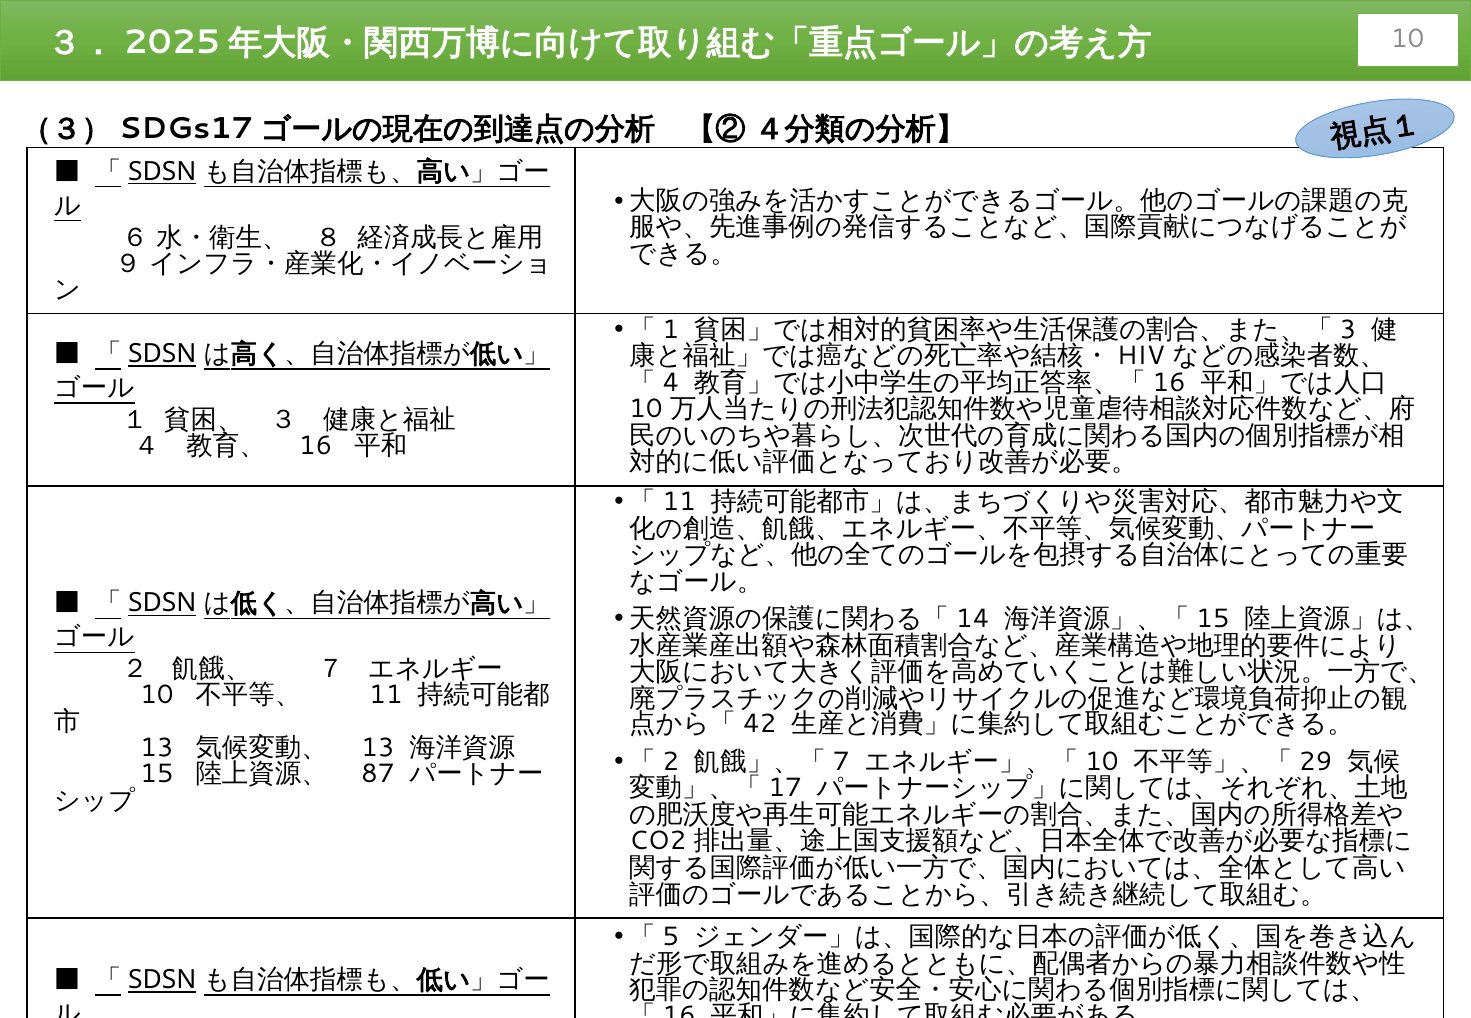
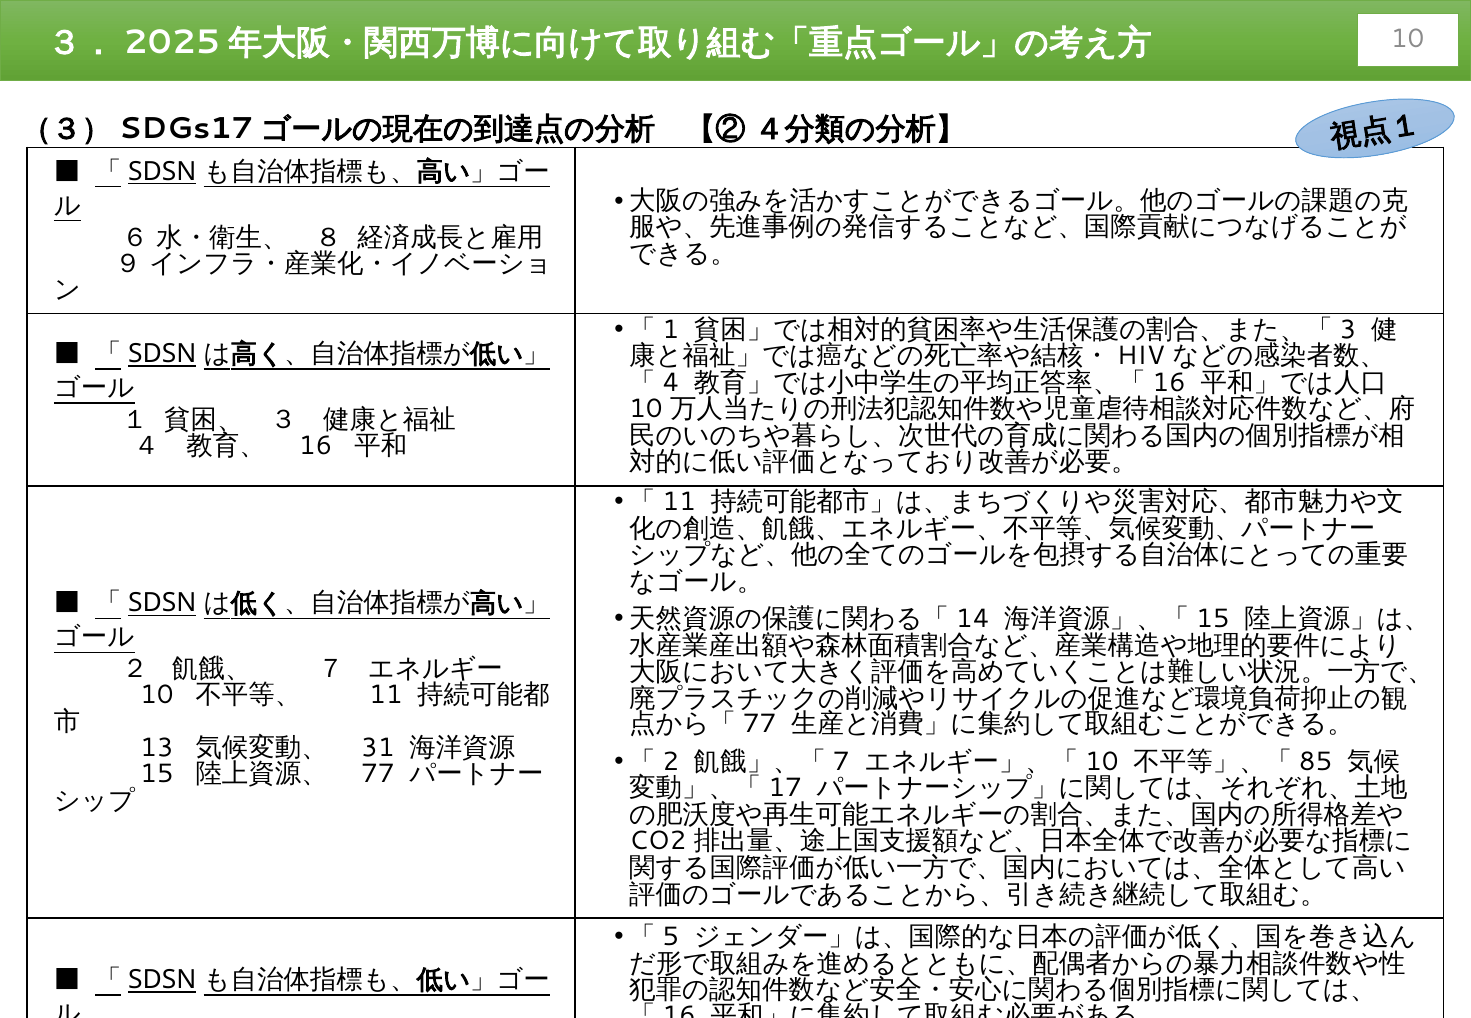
42: 42 -> 77 (760, 724)
13: 13 -> 31 (378, 748)
29: 29 -> 85 (1316, 762)
87: 87 -> 77 (378, 774)
